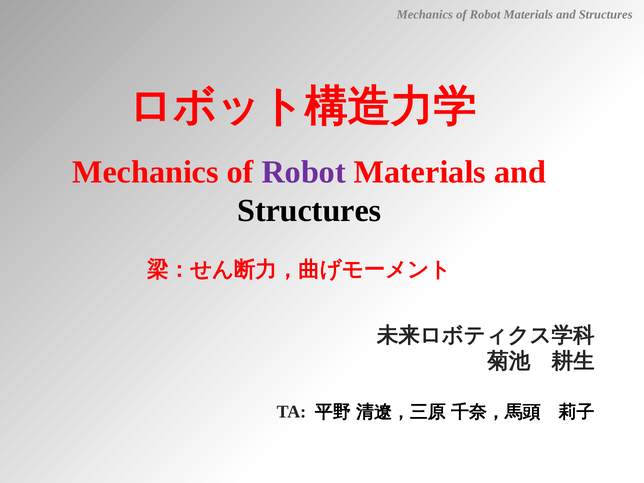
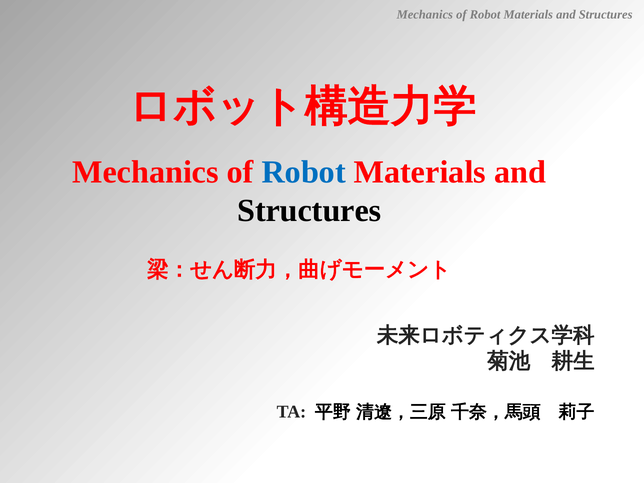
Robot colour: purple -> blue (304, 172)
